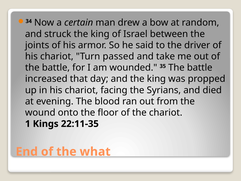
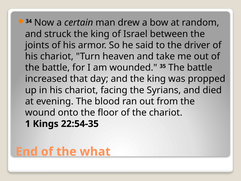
passed: passed -> heaven (118, 56)
22:11-35: 22:11-35 -> 22:54-35 (80, 124)
